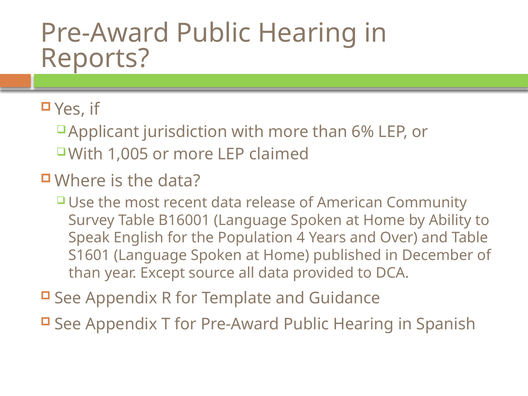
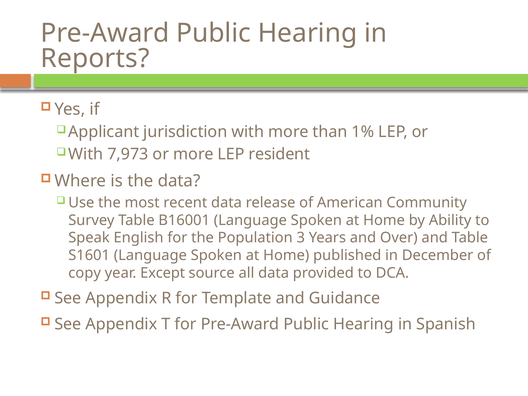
6%: 6% -> 1% (363, 132)
1,005: 1,005 -> 7,973 (128, 154)
claimed: claimed -> resident (279, 154)
4: 4 -> 3 (301, 238)
than: than -> copy (85, 273)
